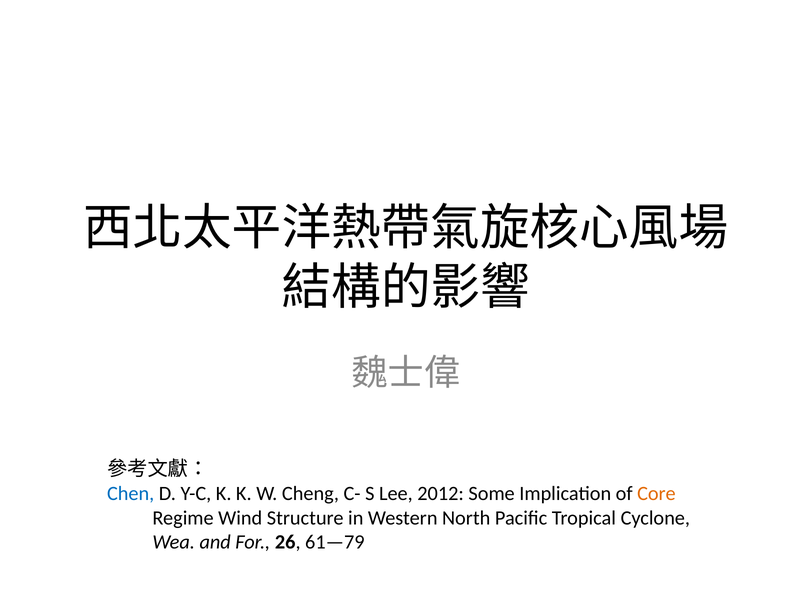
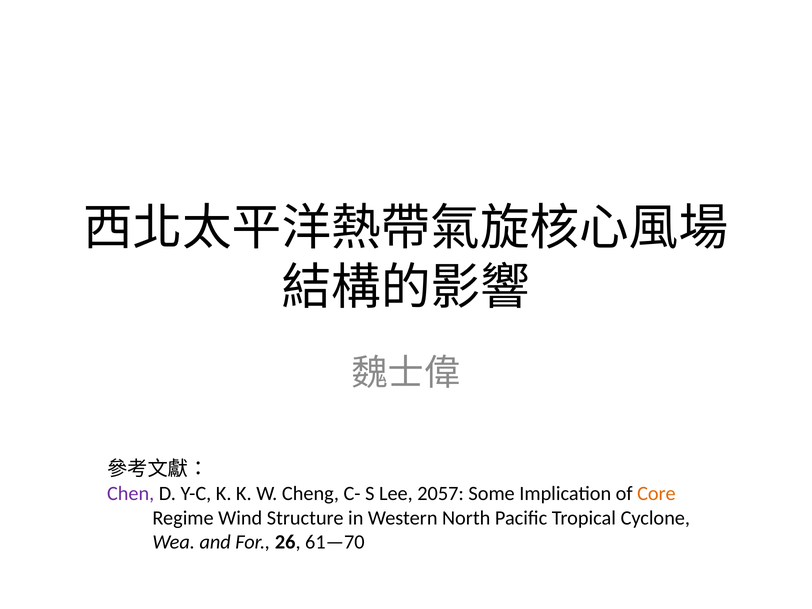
Chen colour: blue -> purple (131, 494)
2012: 2012 -> 2057 (441, 494)
61—79: 61—79 -> 61—70 (335, 542)
